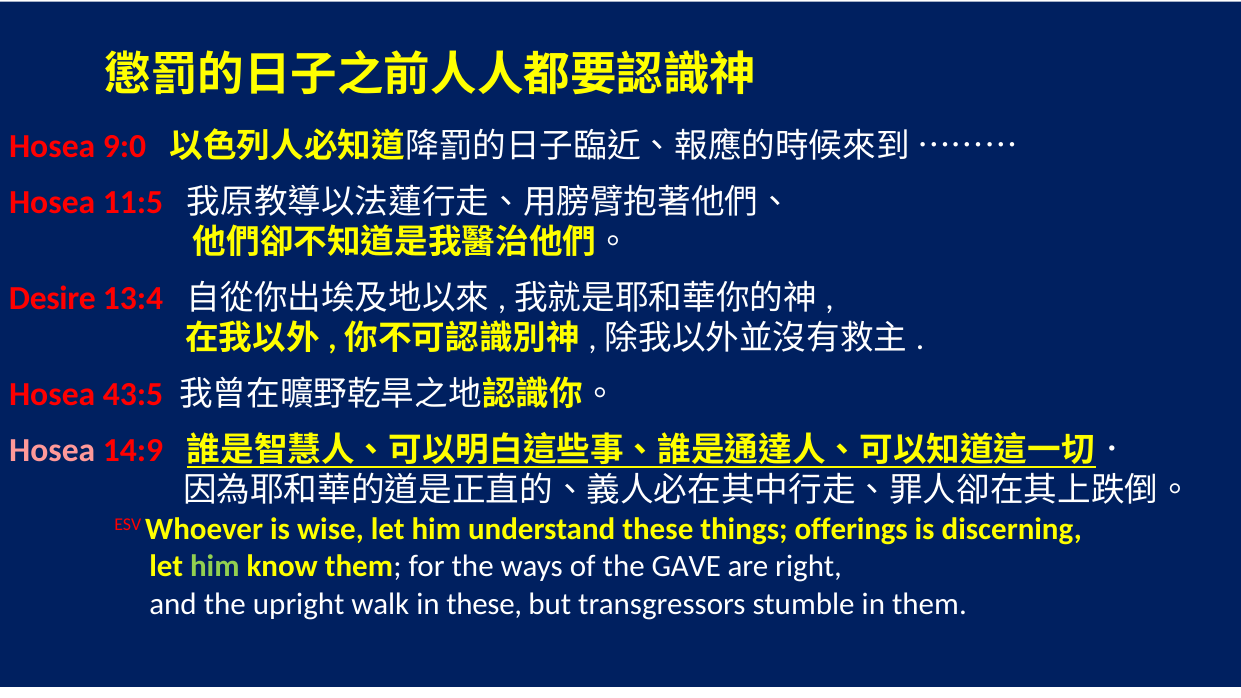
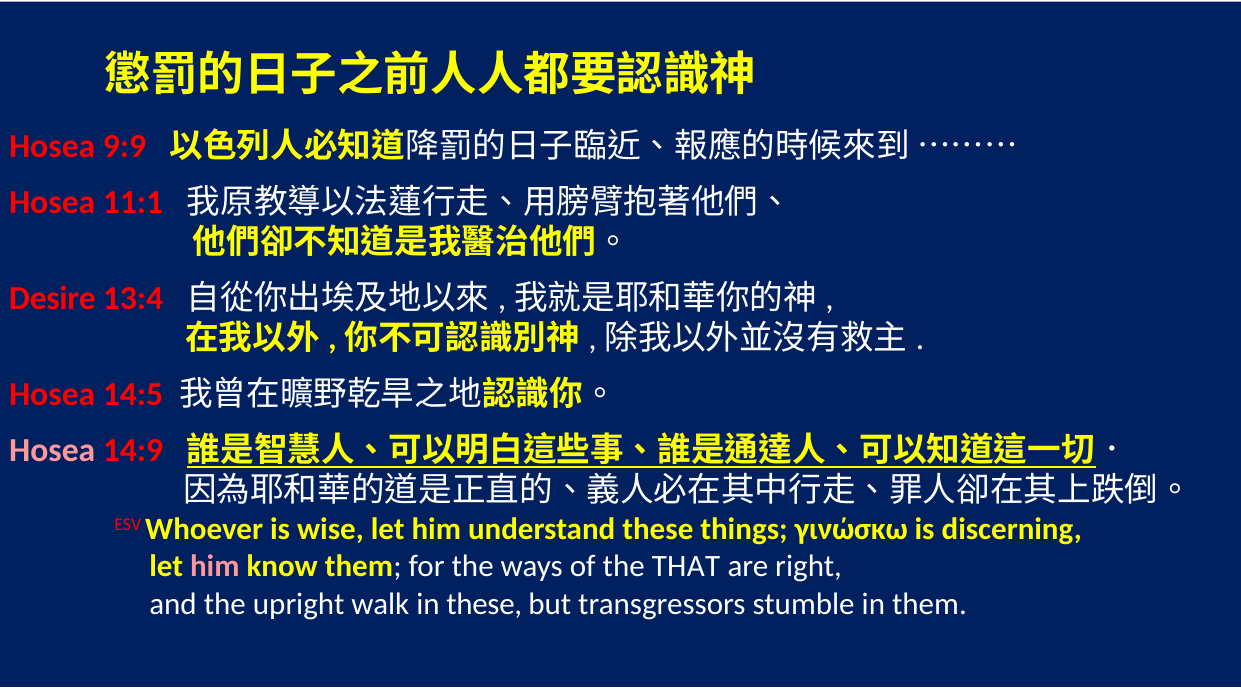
9:0: 9:0 -> 9:9 (125, 147)
11:5: 11:5 -> 11:1 (133, 203)
43:5: 43:5 -> 14:5 (133, 395)
offerings: offerings -> γινώσκω (851, 530)
him colour: light green -> pink (215, 567)
GAVE: GAVE -> THAT (686, 567)
